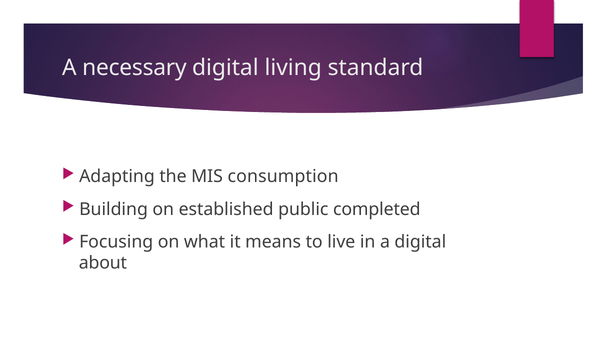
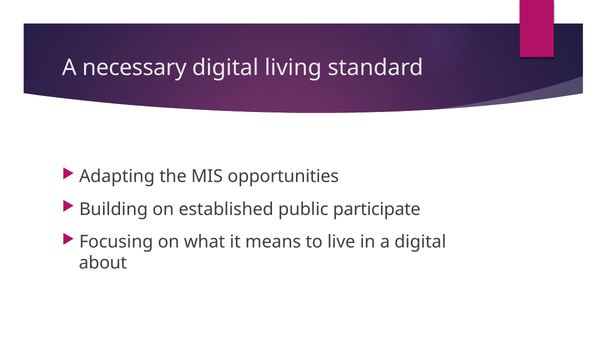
consumption: consumption -> opportunities (283, 176)
completed: completed -> participate (377, 209)
